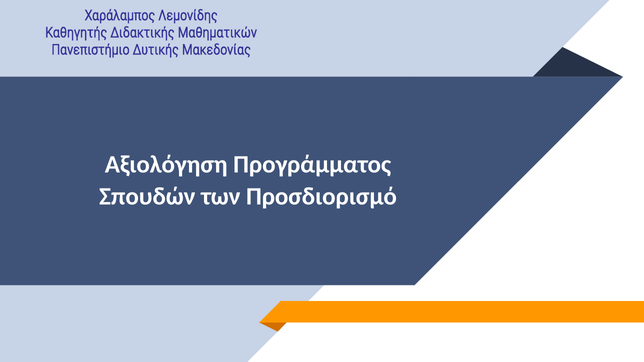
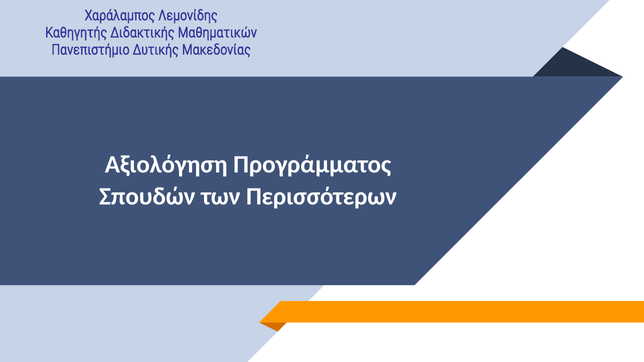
Προσδιορισμό: Προσδιορισμό -> Περισσότερων (321, 197)
